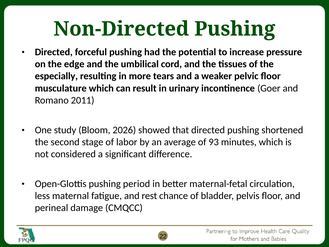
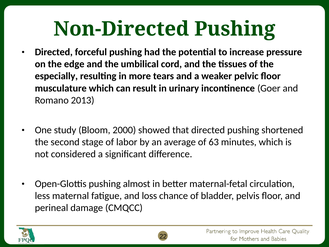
2011: 2011 -> 2013 (83, 100)
2026: 2026 -> 2000 (124, 130)
93: 93 -> 63 (214, 142)
period: period -> almost (137, 184)
rest: rest -> loss (149, 196)
